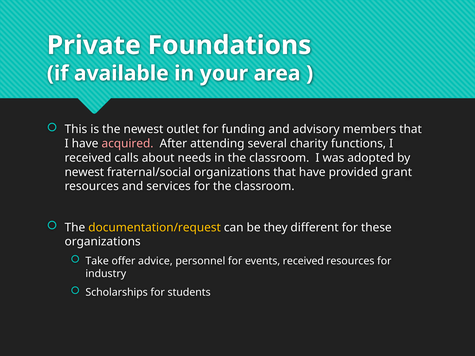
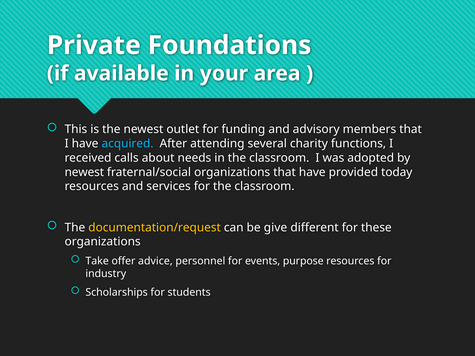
acquired colour: pink -> light blue (127, 144)
grant: grant -> today (397, 172)
they: they -> give (276, 228)
events received: received -> purpose (303, 261)
